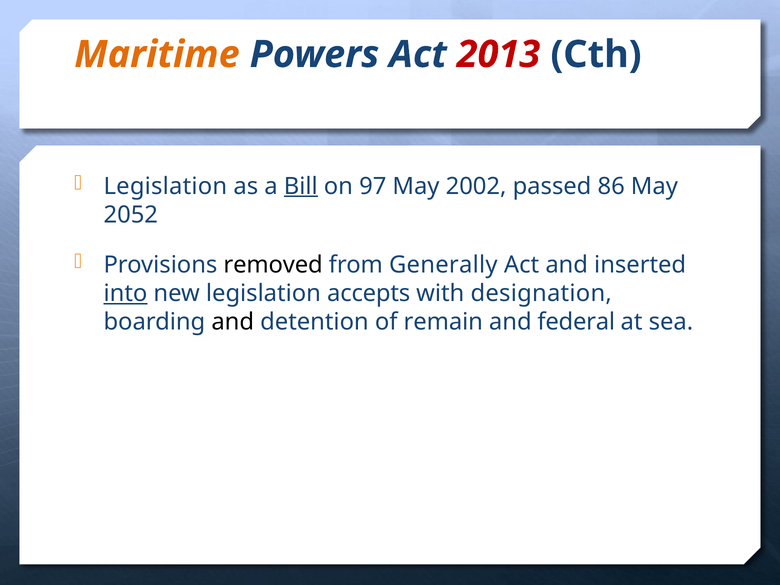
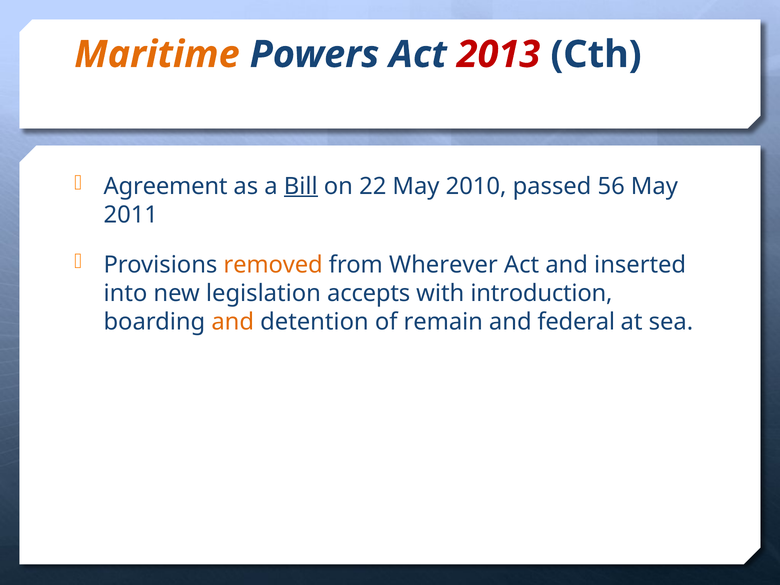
Legislation: Legislation -> Agreement (166, 186)
97: 97 -> 22 (373, 186)
2002: 2002 -> 2010 (476, 186)
86: 86 -> 56 (611, 186)
2052: 2052 -> 2011 (131, 215)
removed colour: black -> orange (273, 265)
Generally: Generally -> Wherever (443, 265)
into underline: present -> none (125, 294)
designation: designation -> introduction (541, 294)
and colour: black -> orange (233, 322)
